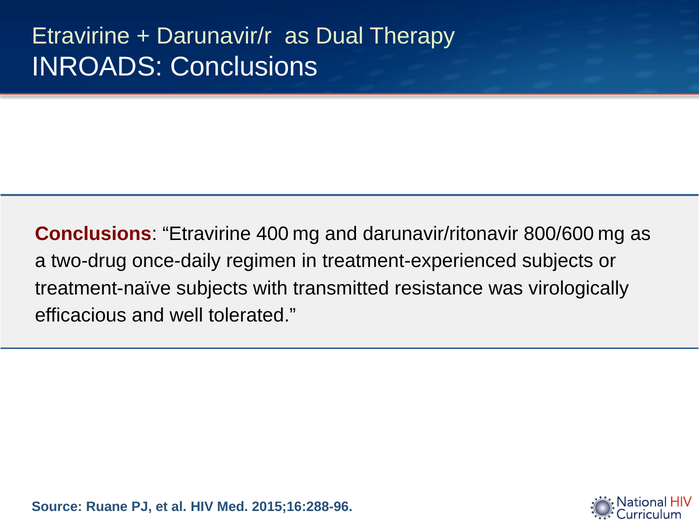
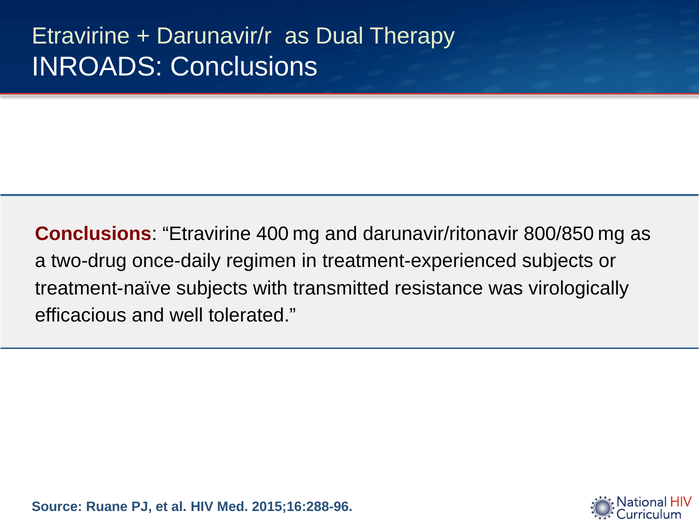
800/600: 800/600 -> 800/850 (559, 234)
